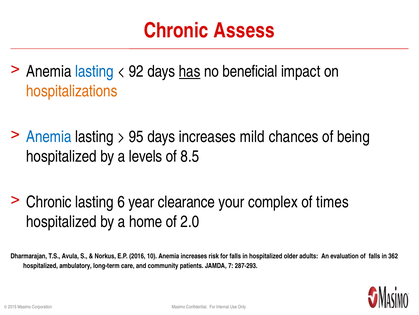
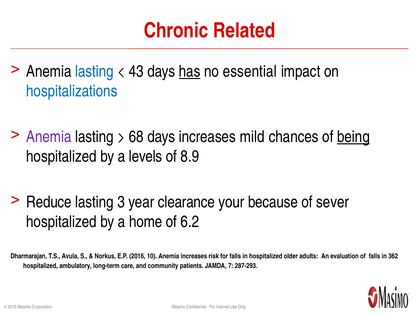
Assess: Assess -> Related (244, 30)
92: 92 -> 43 (136, 71)
beneficial: beneficial -> essential (250, 71)
hospitalizations colour: orange -> blue (72, 91)
Anemia colour: blue -> purple (49, 137)
95: 95 -> 68 (136, 137)
being underline: none -> present (353, 137)
8.5: 8.5 -> 8.9 (190, 156)
Chronic: Chronic -> Reduce (49, 202)
6: 6 -> 3 (121, 202)
complex: complex -> because (273, 202)
times: times -> sever (333, 202)
2.0: 2.0 -> 6.2 (190, 221)
